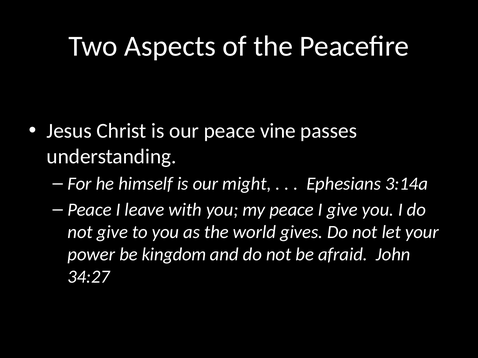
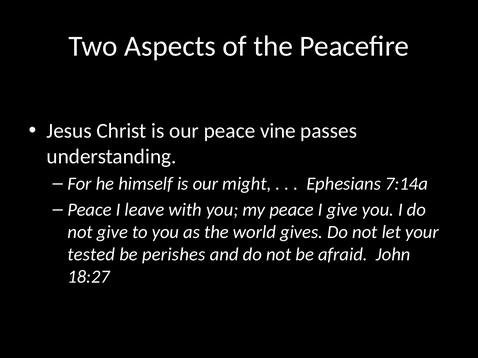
3:14a: 3:14a -> 7:14a (407, 184)
power: power -> tested (91, 255)
kingdom: kingdom -> perishes (174, 255)
34:27: 34:27 -> 18:27 (89, 277)
